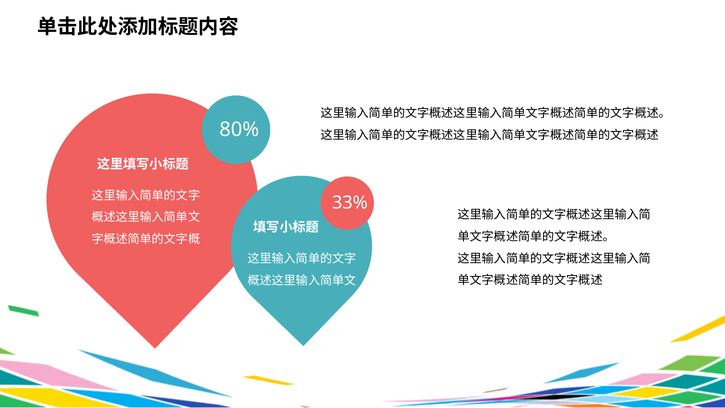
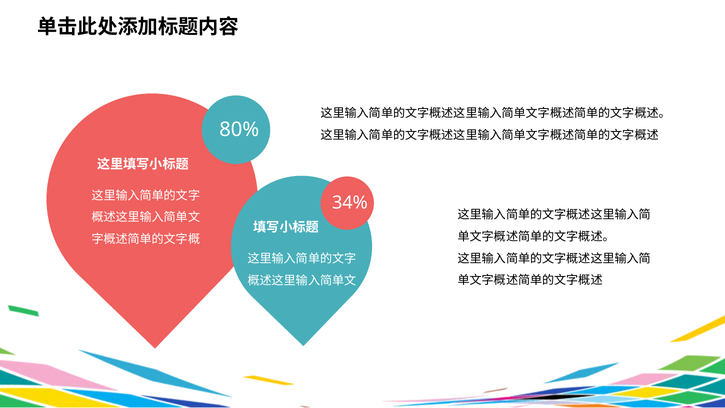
33%: 33% -> 34% (350, 203)
